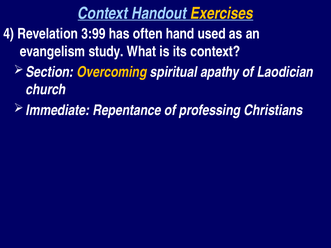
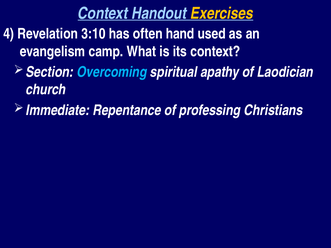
3:99: 3:99 -> 3:10 (93, 34)
study: study -> camp (106, 51)
Overcoming colour: yellow -> light blue (112, 72)
